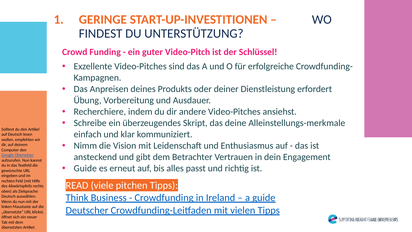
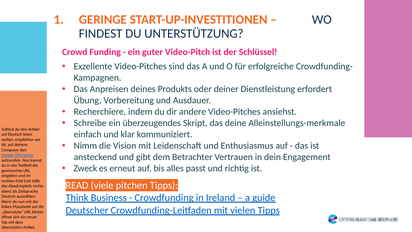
Guide: Guide -> Zweck (85, 168)
